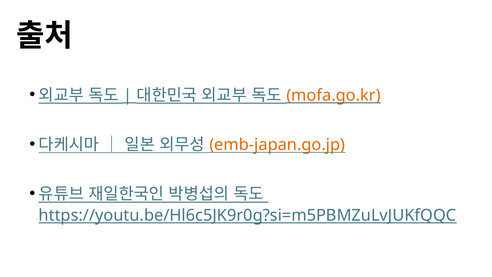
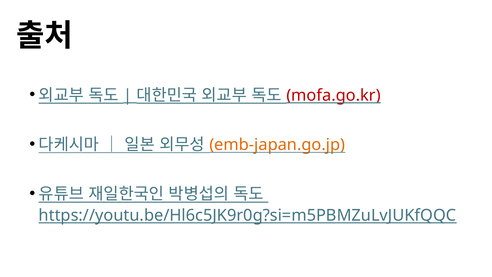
mofa.go.kr colour: orange -> red (333, 95)
